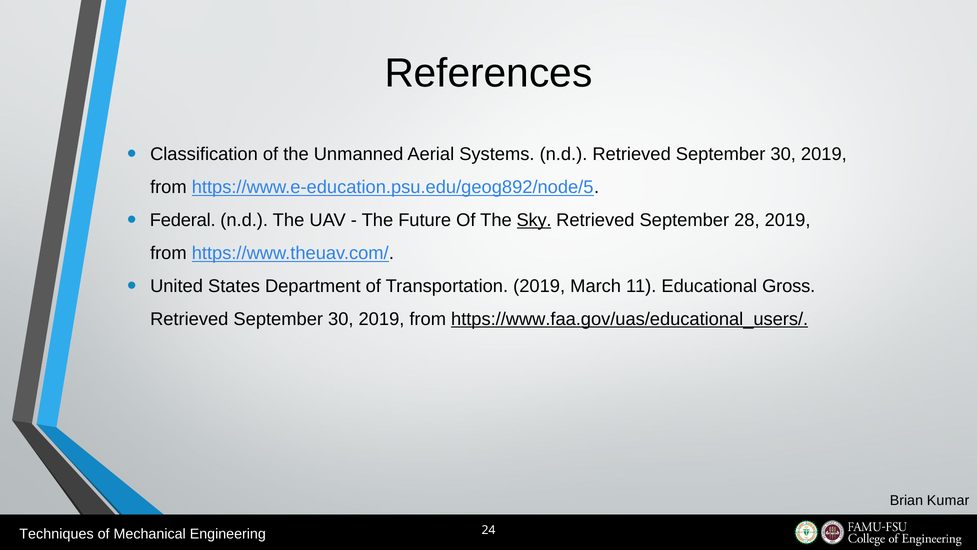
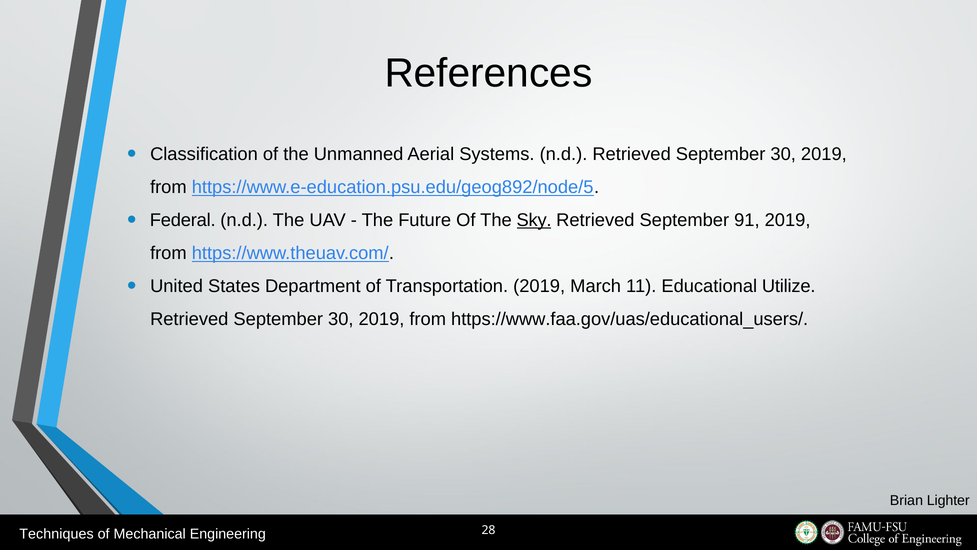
28: 28 -> 91 (747, 220)
Gross: Gross -> Utilize (789, 286)
https://www.faa.gov/uas/educational_users/ underline: present -> none (630, 319)
Kumar: Kumar -> Lighter (948, 500)
24: 24 -> 28 (488, 530)
